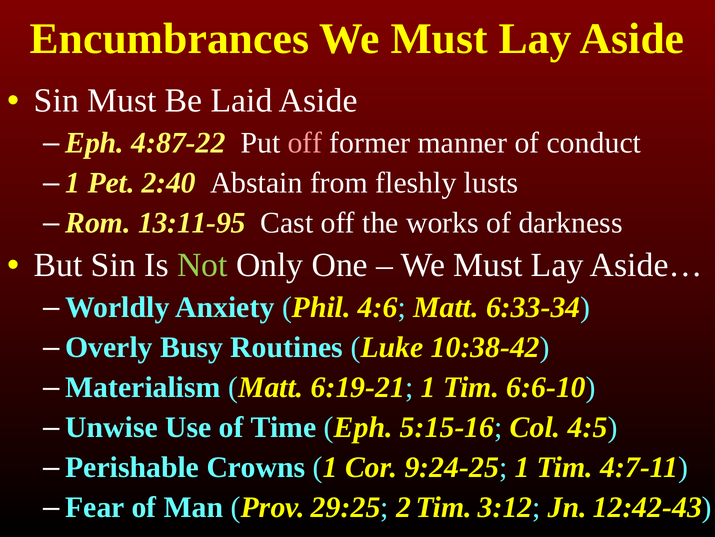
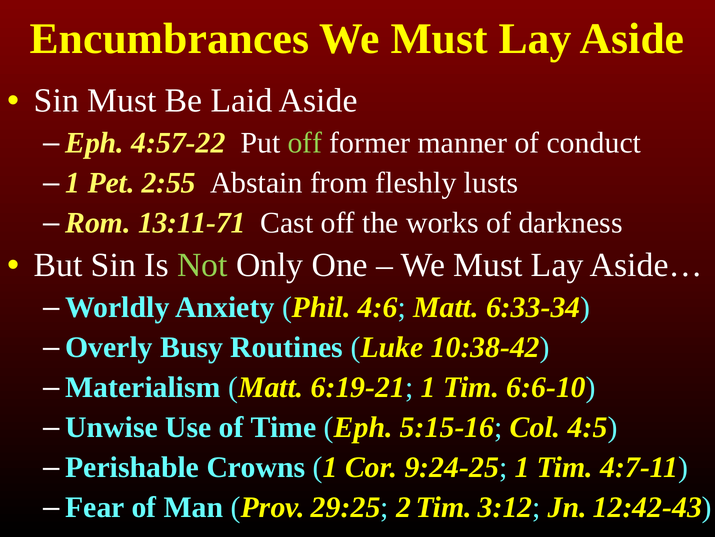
4:87-22: 4:87-22 -> 4:57-22 (179, 143)
off colour: pink -> light green (305, 143)
2:40: 2:40 -> 2:55 (169, 183)
13:11-95: 13:11-95 -> 13:11-71 (192, 223)
